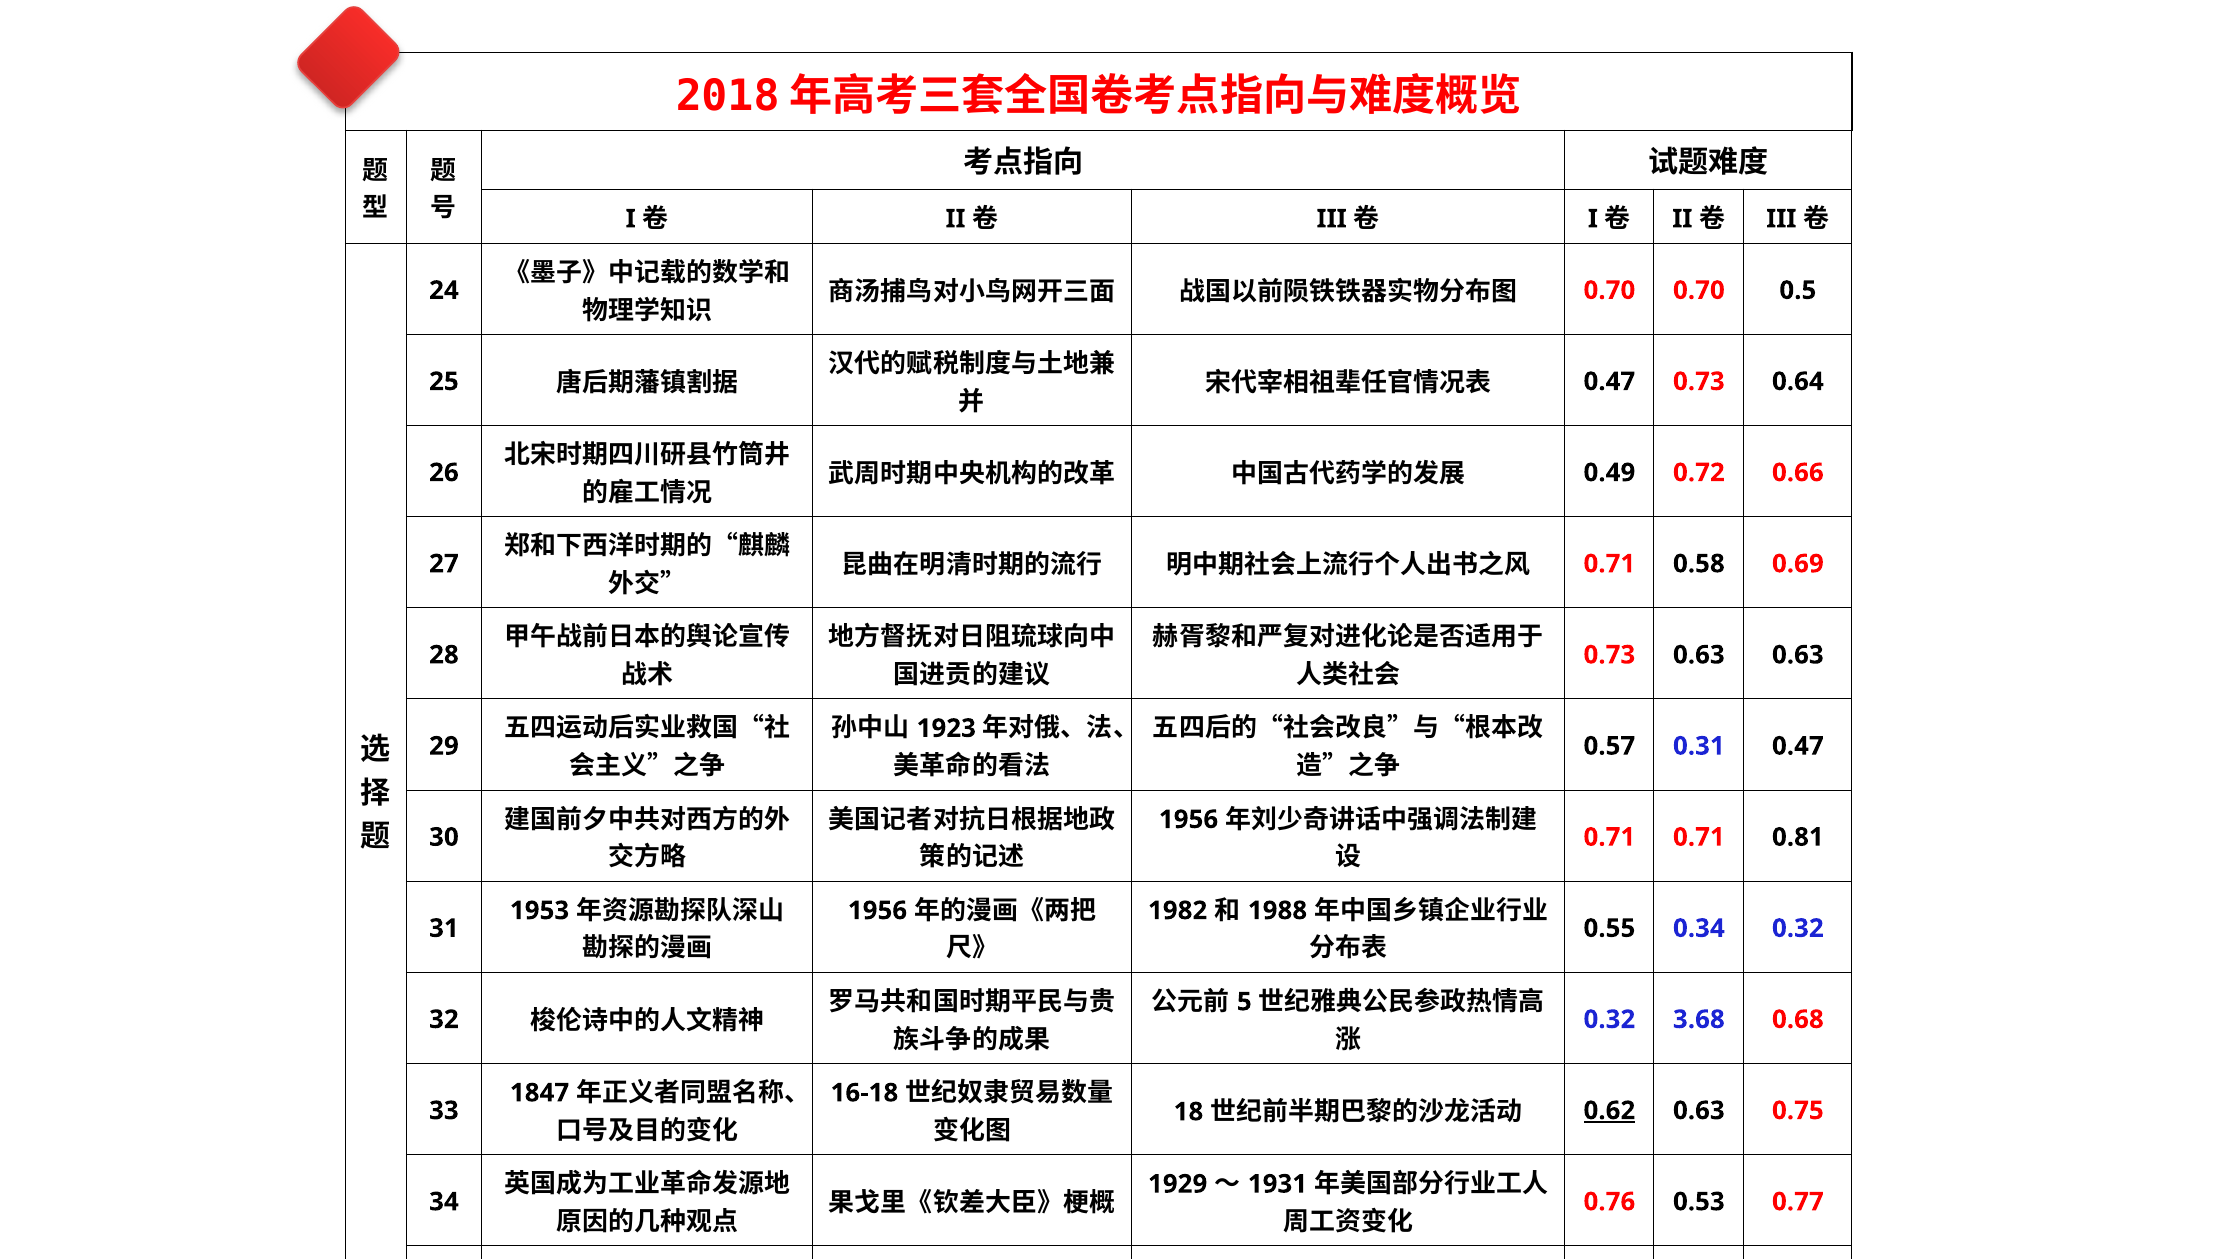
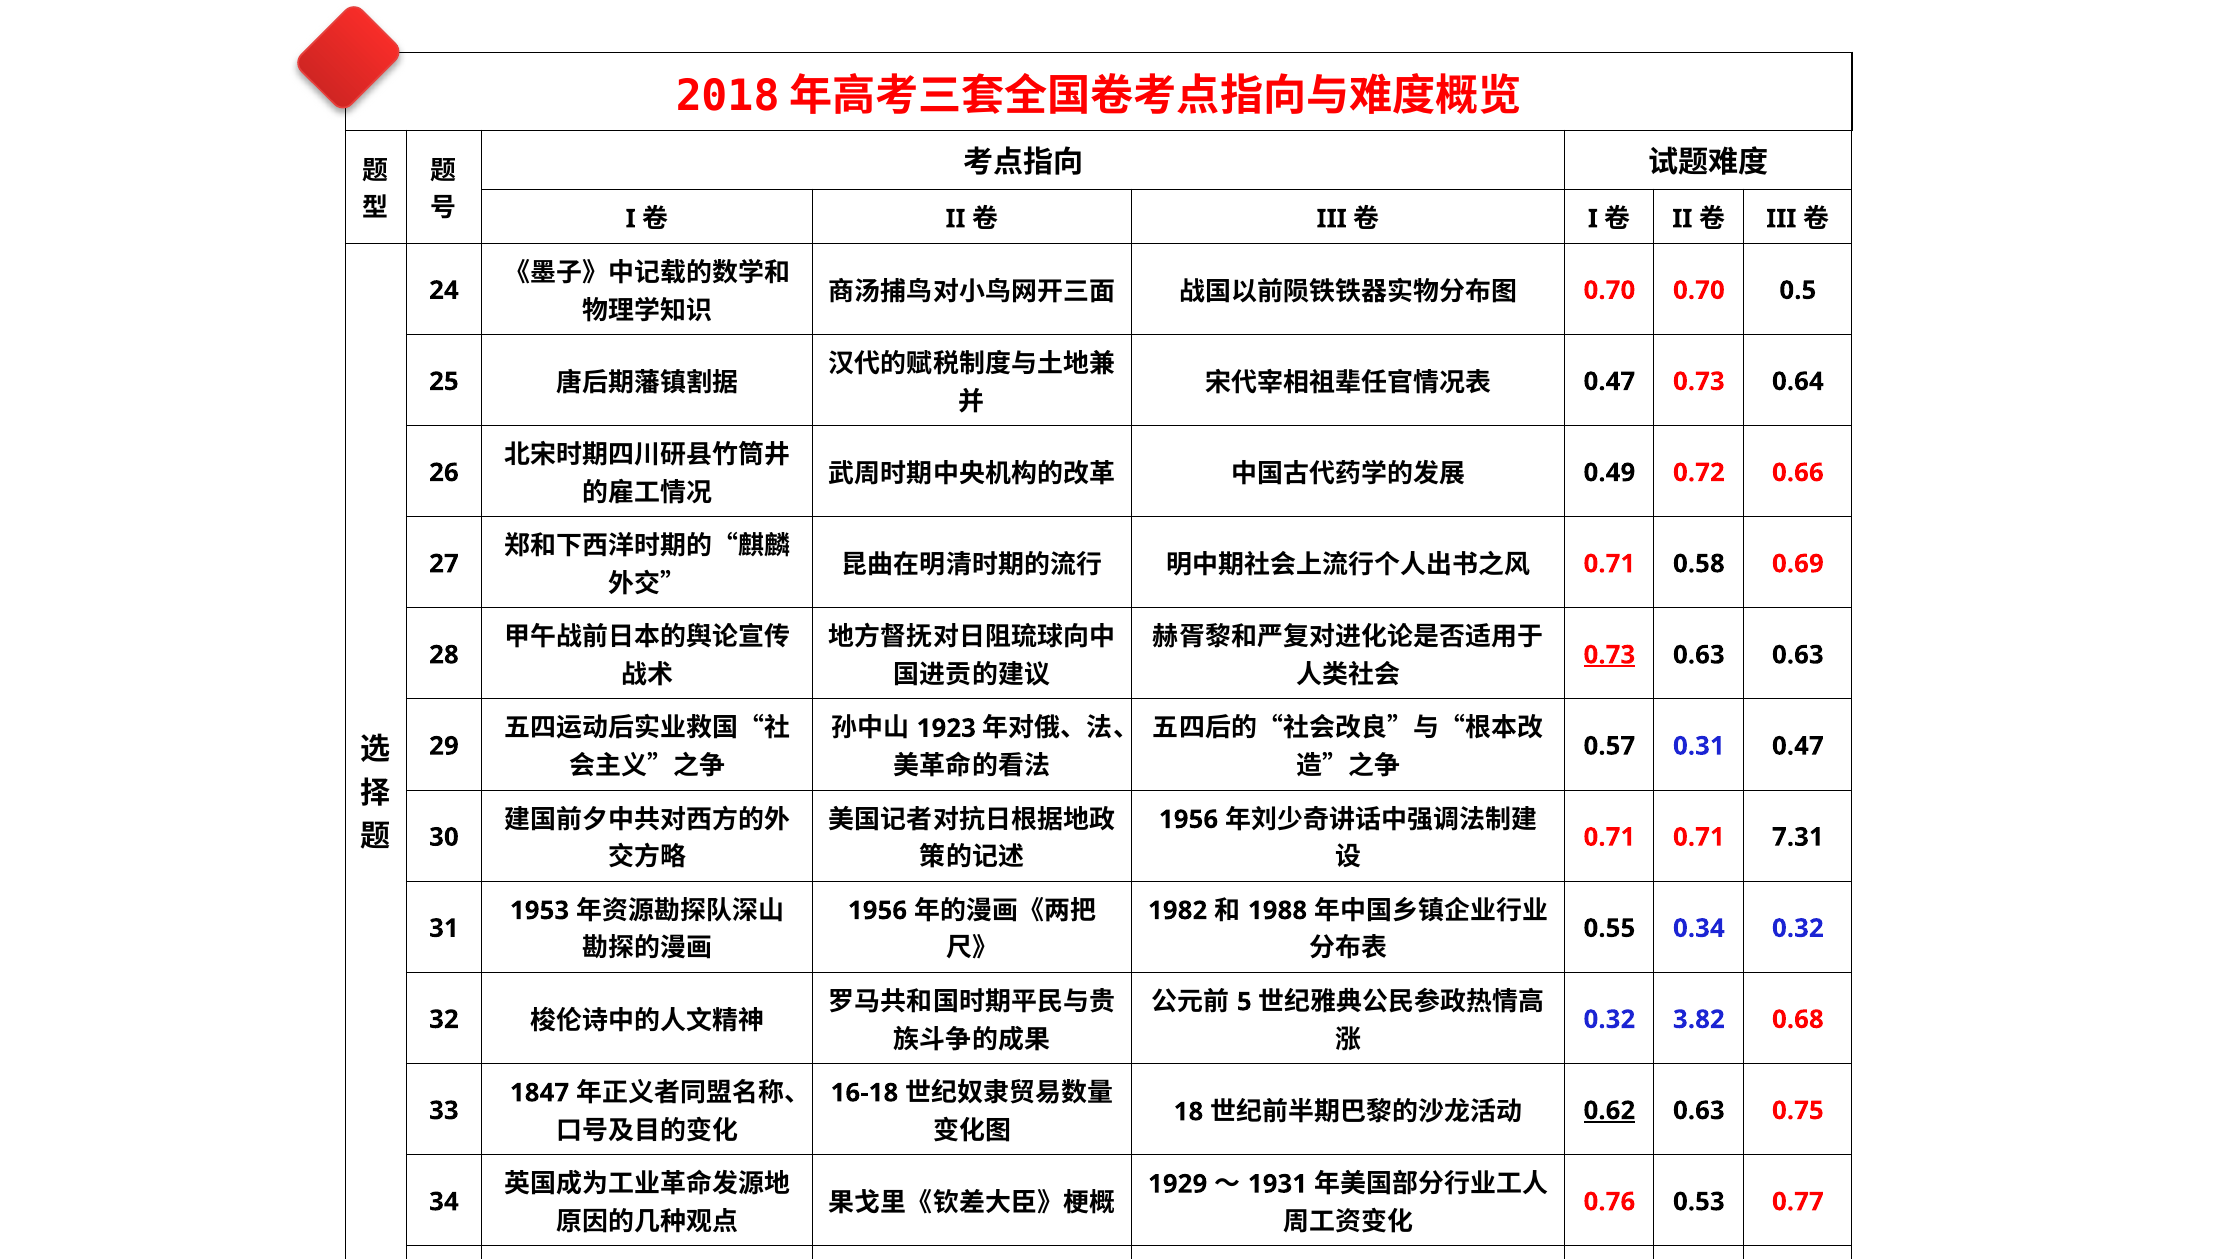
0.73 underline: none -> present (1609, 655)
0.81: 0.81 -> 7.31 (1798, 837)
3.68: 3.68 -> 3.82 (1699, 1019)
